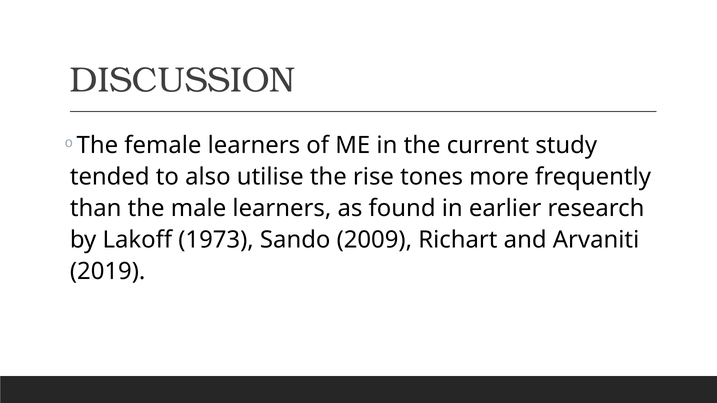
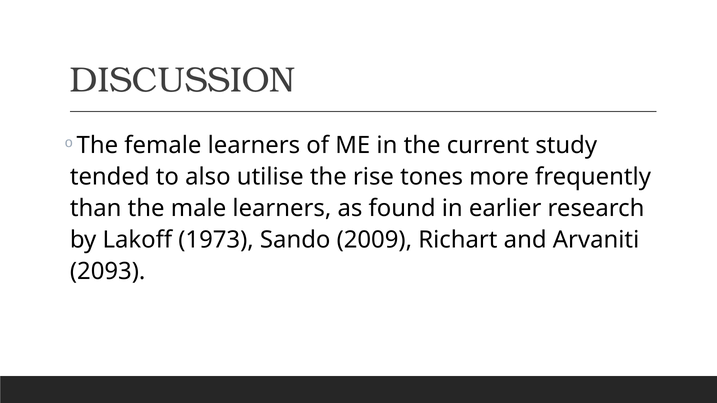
2019: 2019 -> 2093 (108, 272)
